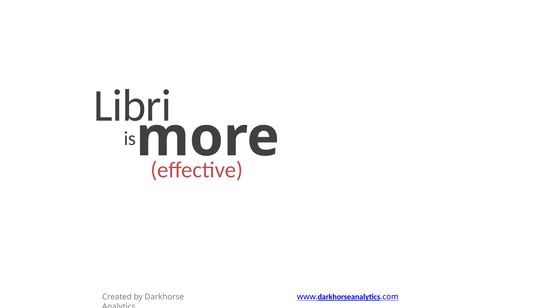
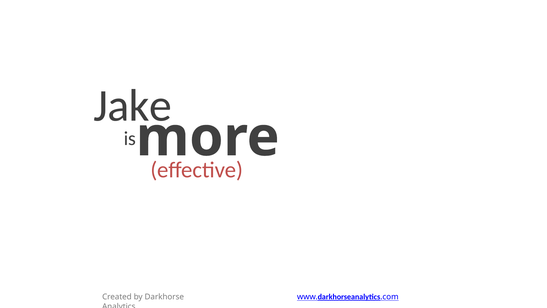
Libri: Libri -> Jake (133, 106)
